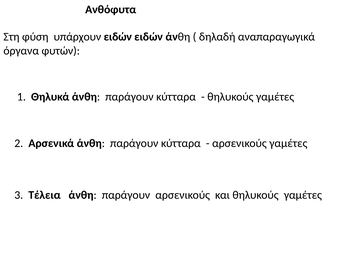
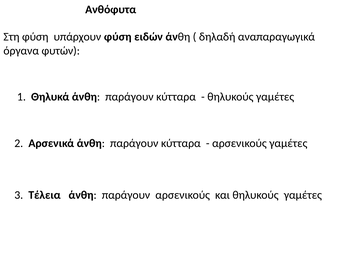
υπάρχουν ειδών: ειδών -> φύση (118, 37)
